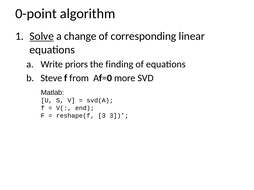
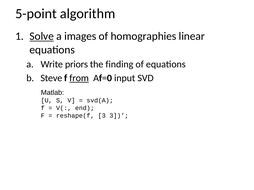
0-point: 0-point -> 5-point (36, 14)
change: change -> images (80, 36)
corresponding: corresponding -> homographies (143, 36)
from underline: none -> present (79, 78)
more: more -> input (125, 78)
